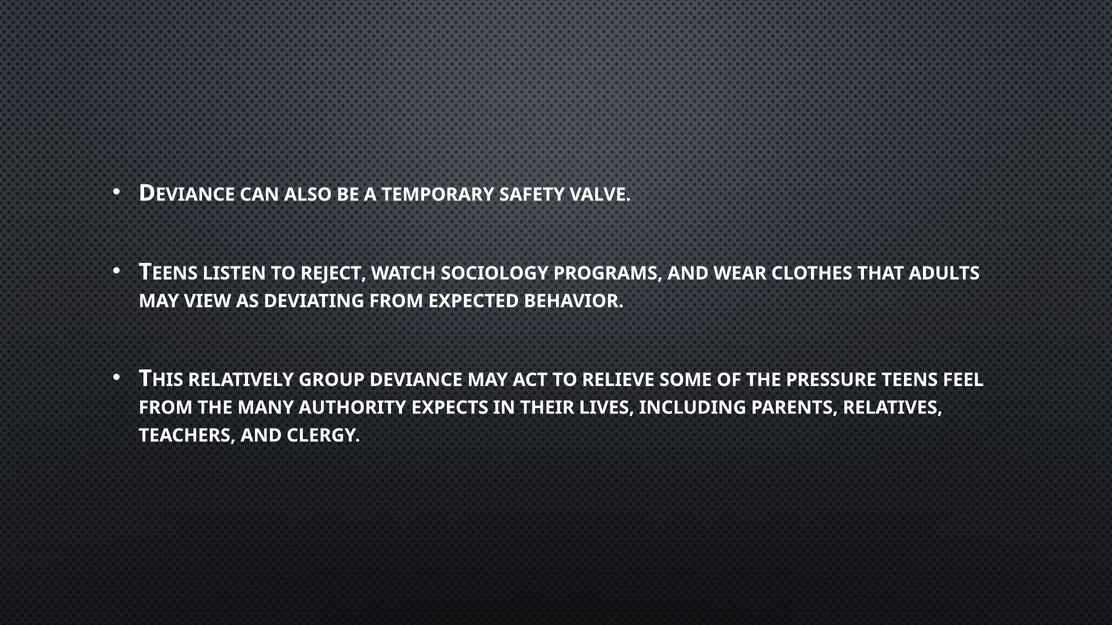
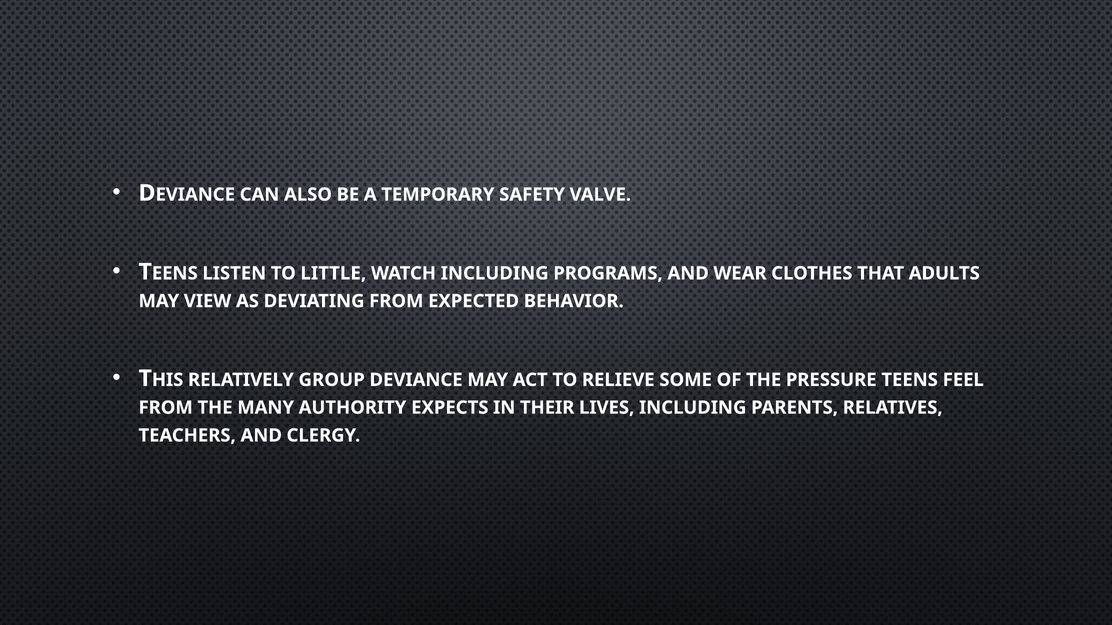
REJECT: REJECT -> LITTLE (333, 274)
WATCH SOCIOLOGY: SOCIOLOGY -> INCLUDING (495, 274)
